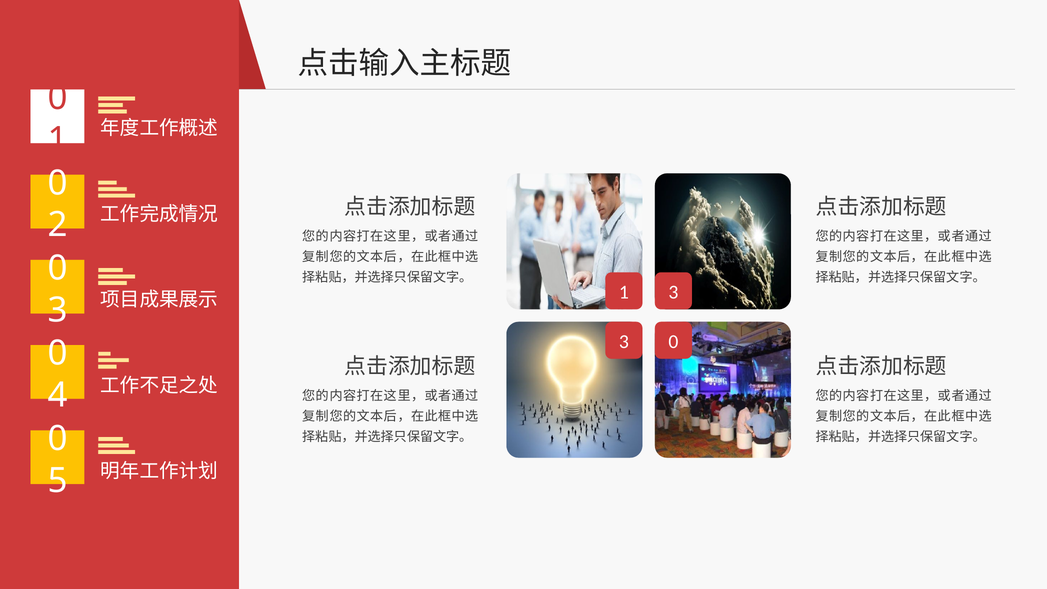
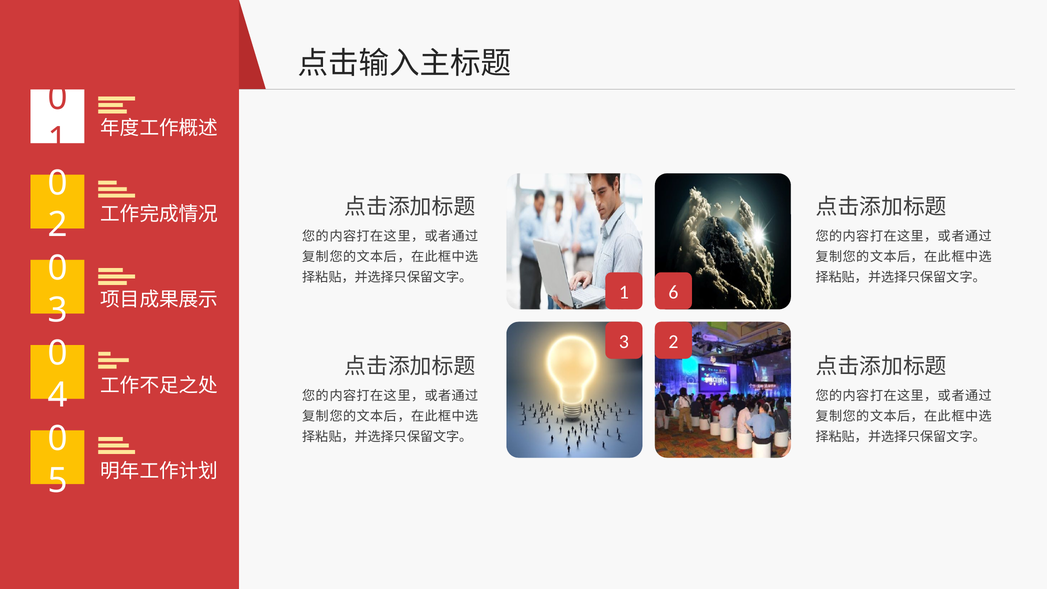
1 3: 3 -> 6 (673, 292)
0: 0 -> 2 (673, 342)
